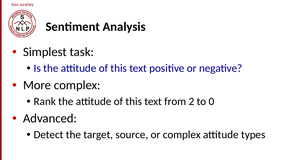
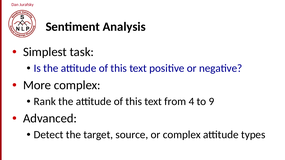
2: 2 -> 4 (191, 102)
0: 0 -> 9 (211, 102)
